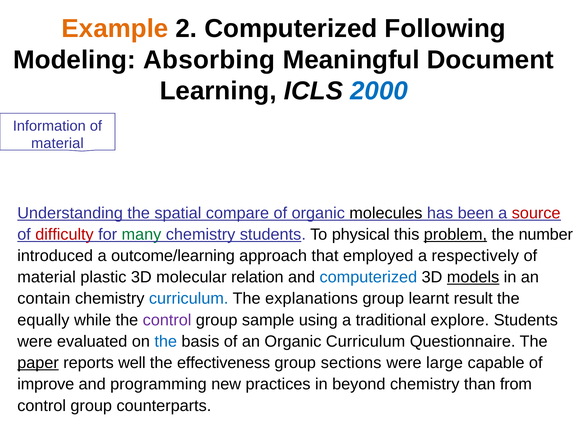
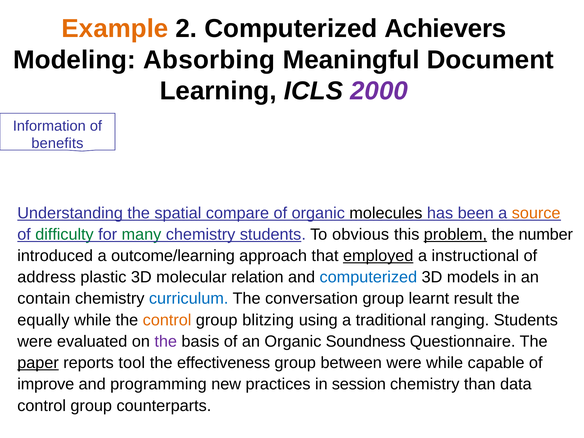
Following: Following -> Achievers (445, 29)
2000 colour: blue -> purple (379, 91)
material: material -> benefits (57, 143)
source colour: red -> orange (536, 213)
difficulty colour: red -> green (64, 234)
physical: physical -> obvious (361, 234)
employed underline: none -> present (378, 256)
respectively: respectively -> instructional (475, 256)
material: material -> address (47, 277)
models underline: present -> none (473, 277)
explanations: explanations -> conversation (312, 299)
control colour: purple -> orange (167, 320)
sample: sample -> blitzing (268, 320)
explore: explore -> ranging (460, 320)
the colour: blue -> purple (166, 341)
Organic Curriculum: Curriculum -> Soundness (366, 341)
well: well -> tool (132, 363)
sections: sections -> between (351, 363)
were large: large -> while (445, 363)
beyond: beyond -> session (359, 384)
from: from -> data (516, 384)
